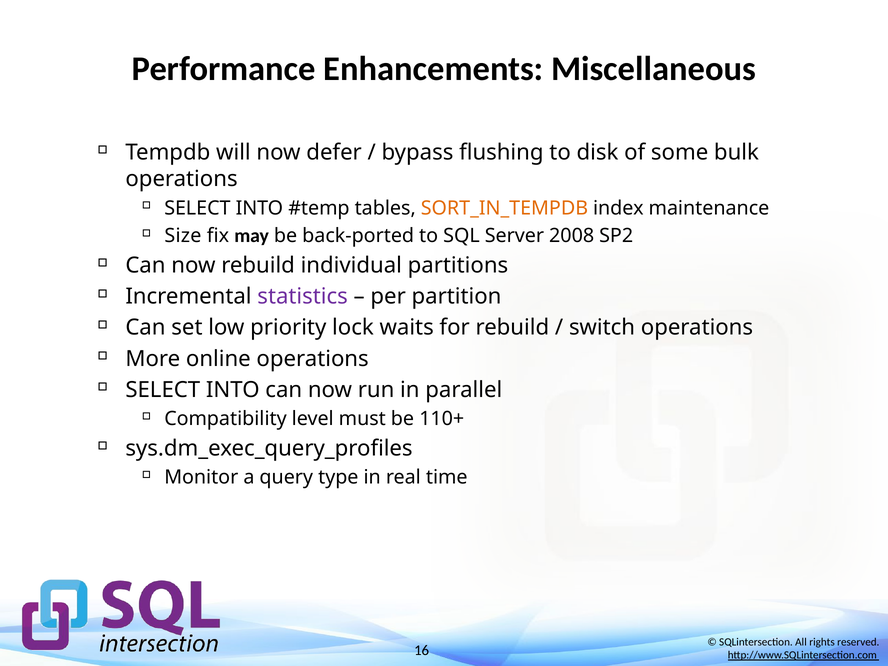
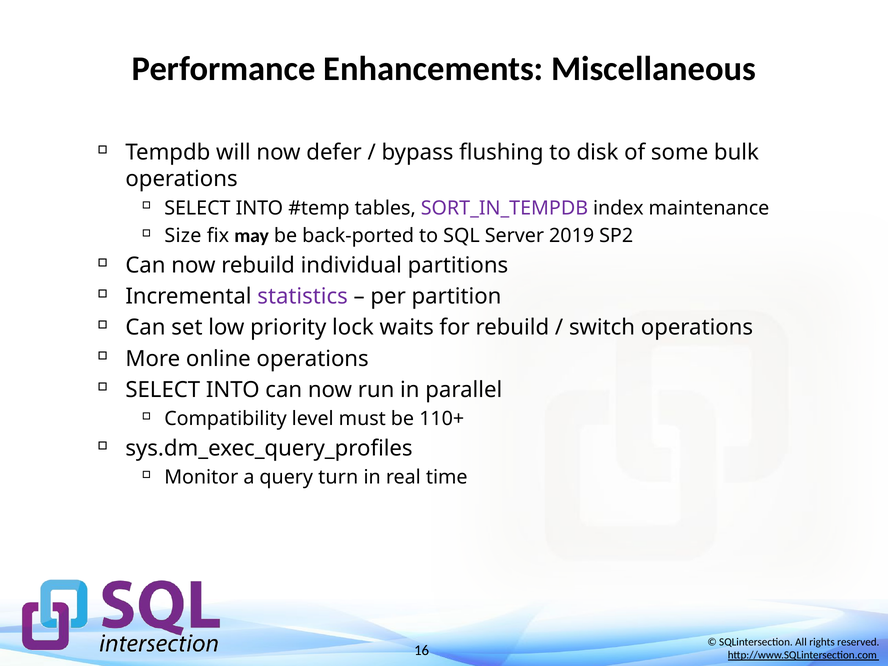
SORT_IN_TEMPDB colour: orange -> purple (504, 208)
2008: 2008 -> 2019 (572, 236)
type: type -> turn (338, 477)
